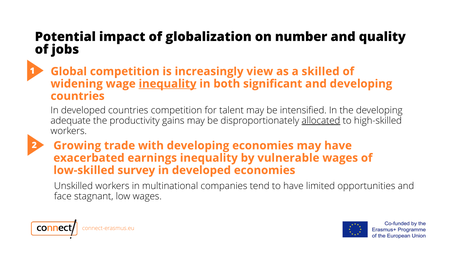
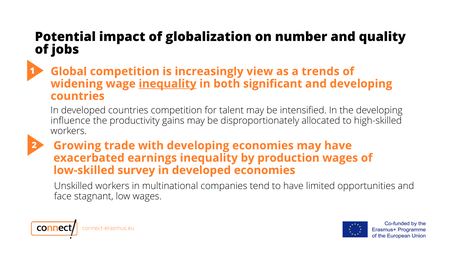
skilled: skilled -> trends (321, 71)
adequate: adequate -> influence (71, 121)
allocated underline: present -> none (321, 121)
vulnerable: vulnerable -> production (288, 158)
